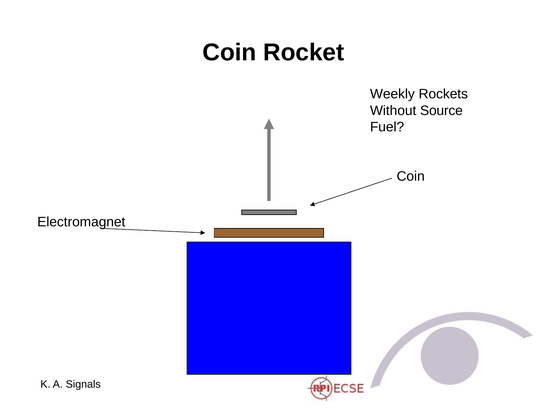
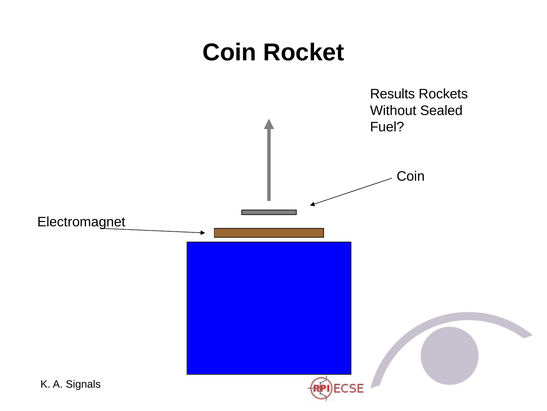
Weekly: Weekly -> Results (392, 94)
Source: Source -> Sealed (441, 110)
